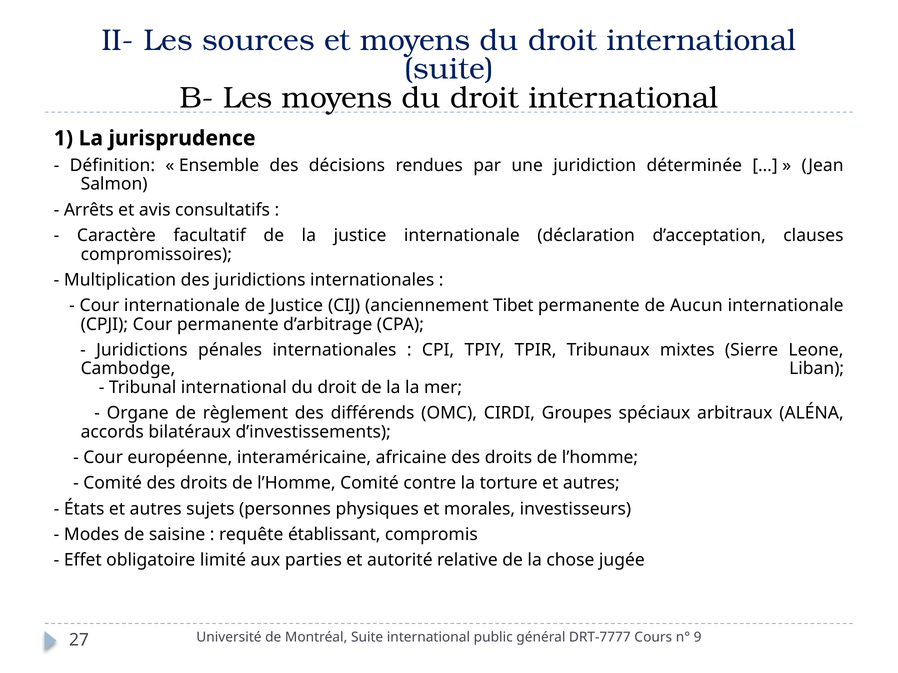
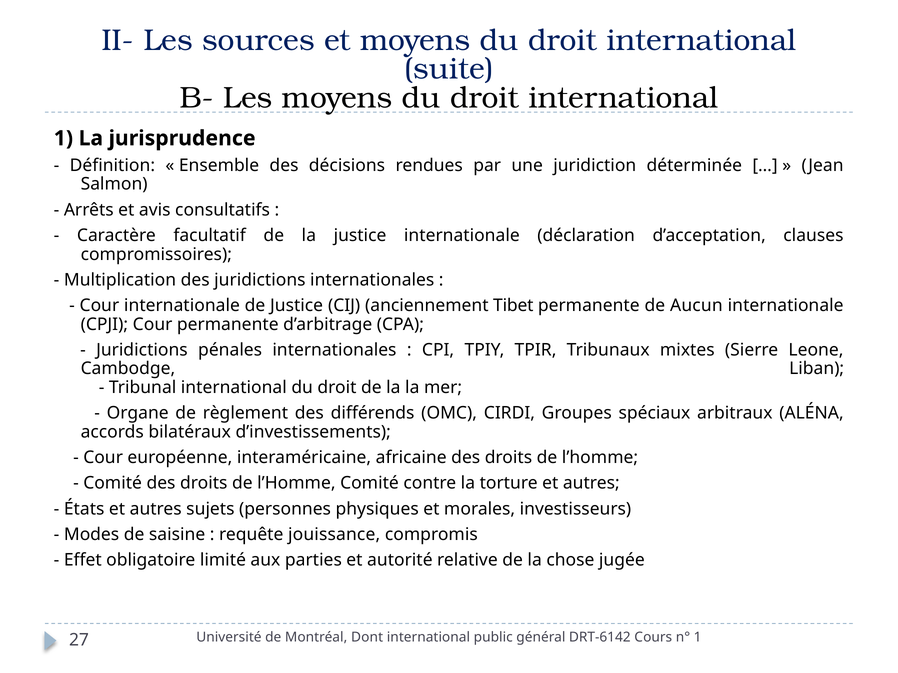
établissant: établissant -> jouissance (334, 535)
Montréal Suite: Suite -> Dont (367, 638)
DRT-7777: DRT-7777 -> DRT-6142 (600, 638)
n° 9: 9 -> 1 (698, 638)
